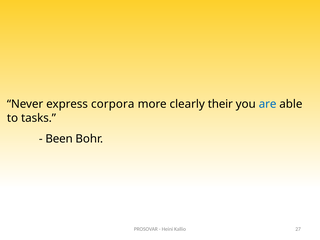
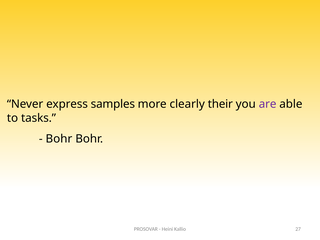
corpora: corpora -> samples (113, 104)
are colour: blue -> purple (268, 104)
Been: Been -> Bohr (59, 139)
